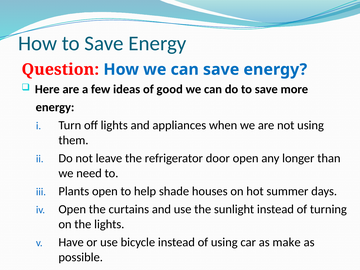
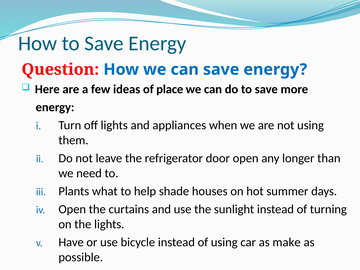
good: good -> place (170, 89)
Plants open: open -> what (105, 191)
